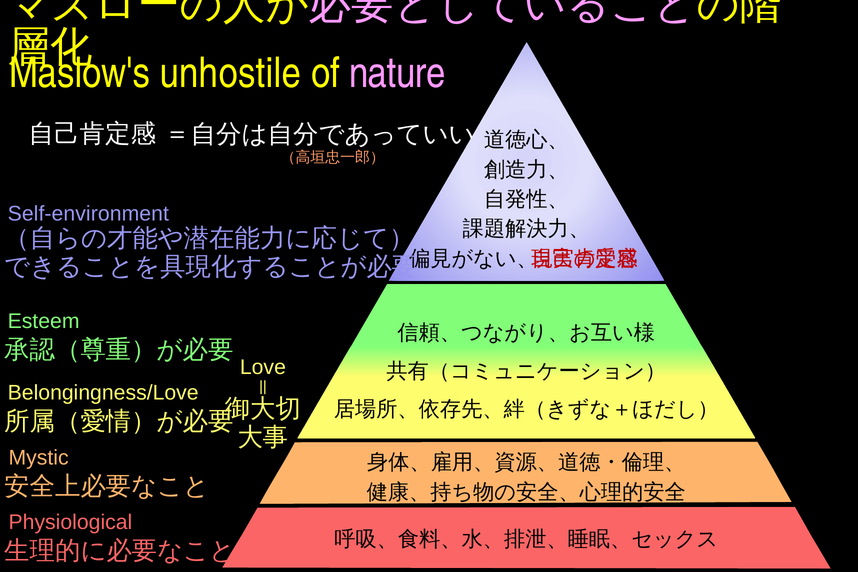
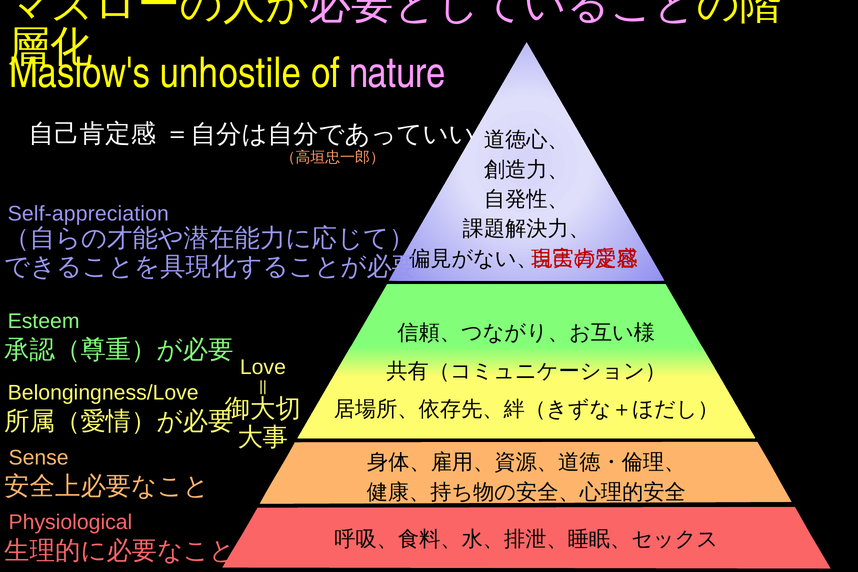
Self-environment: Self-environment -> Self-appreciation (88, 214)
Mystic: Mystic -> Sense (39, 458)
